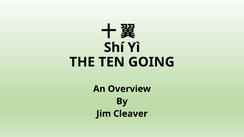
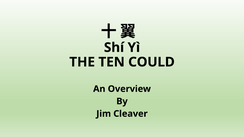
GOING: GOING -> COULD (151, 62)
